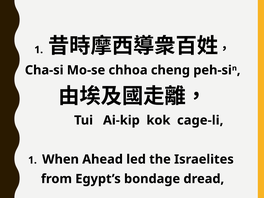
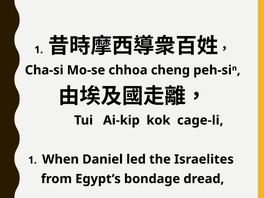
Ahead: Ahead -> Daniel (103, 159)
